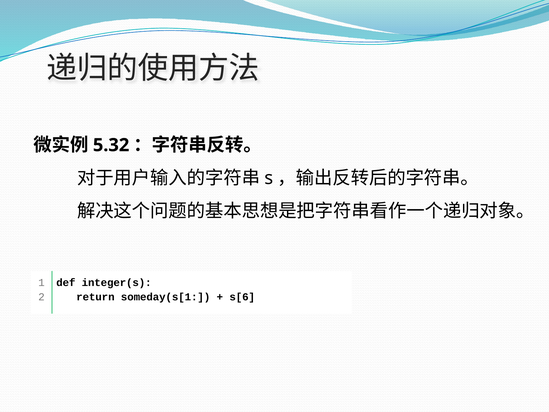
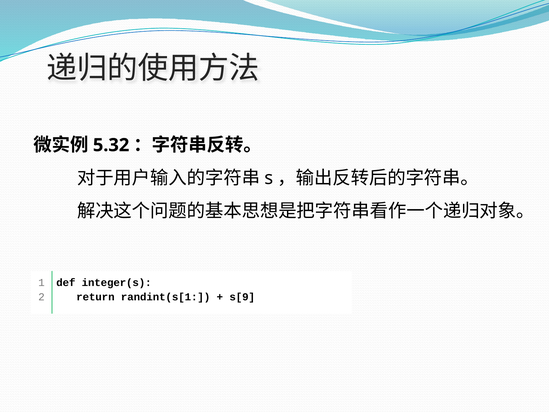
someday(s[1: someday(s[1 -> randint(s[1 (166, 297)
s[6: s[6 -> s[9 (242, 297)
